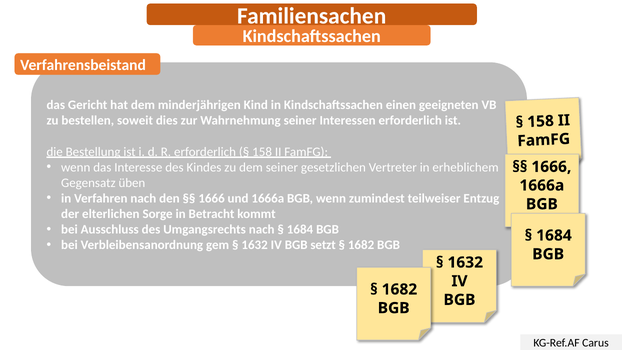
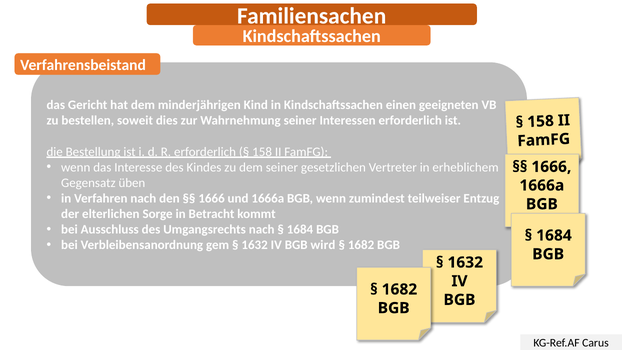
setzt: setzt -> wird (323, 245)
